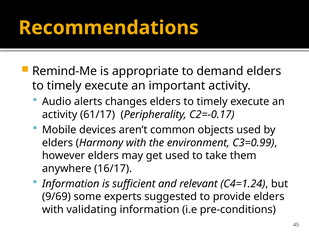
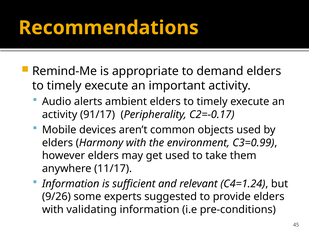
changes: changes -> ambient (126, 102)
61/17: 61/17 -> 91/17 (98, 114)
16/17: 16/17 -> 11/17 (113, 168)
9/69: 9/69 -> 9/26 (56, 196)
